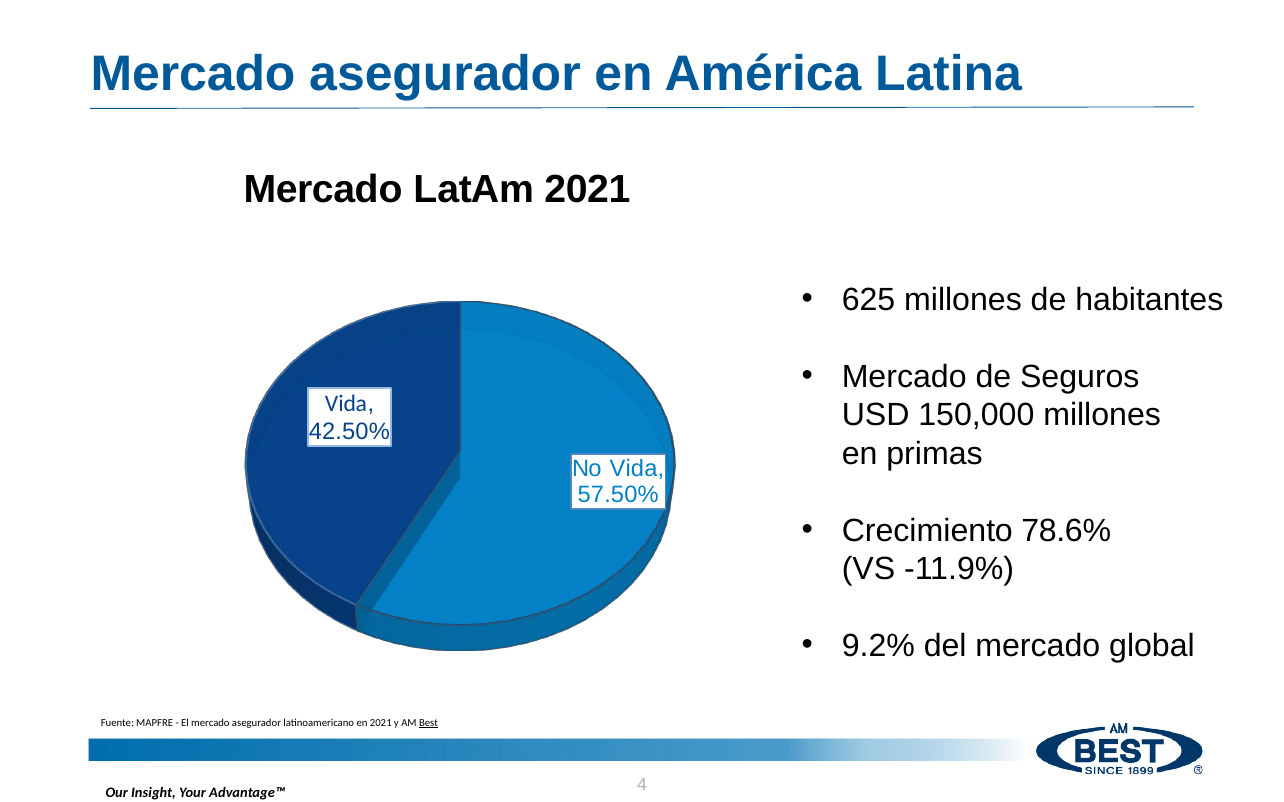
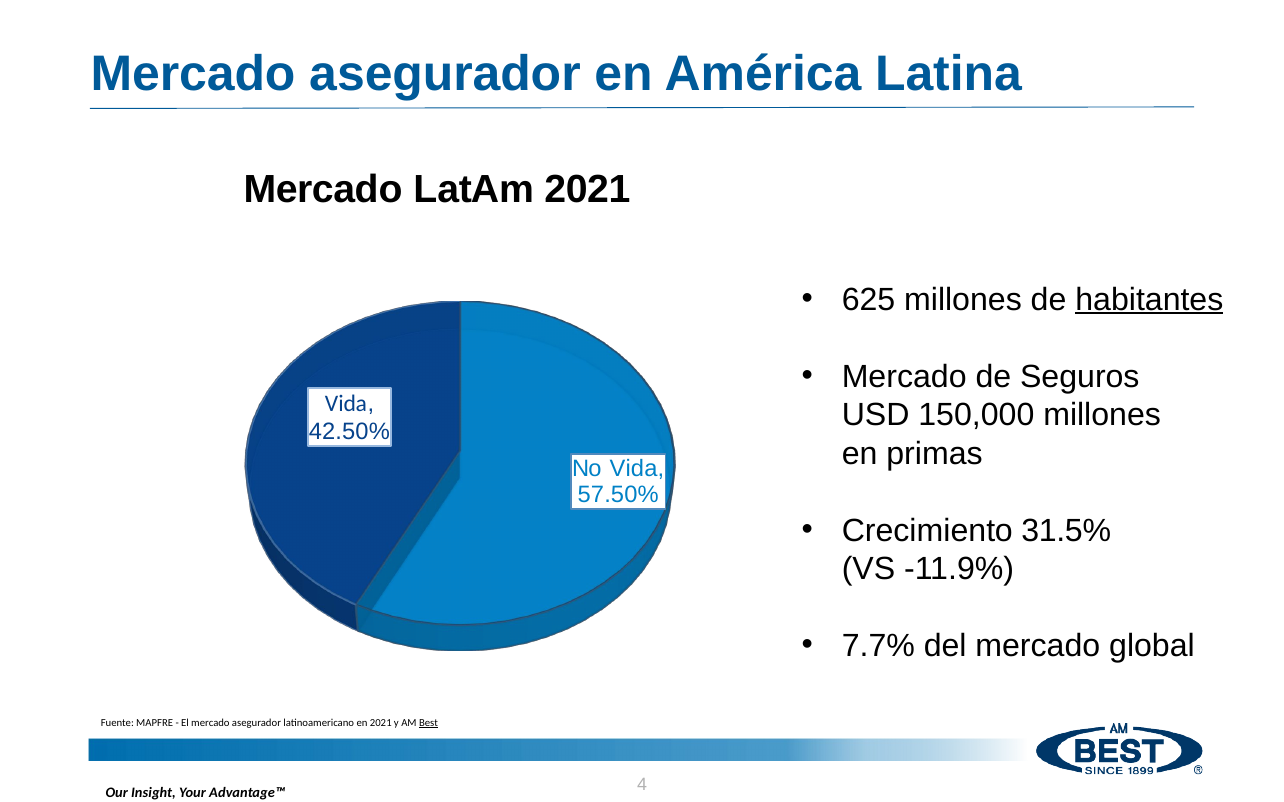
habitantes underline: none -> present (1149, 300)
78.6%: 78.6% -> 31.5% (1066, 531)
9.2%: 9.2% -> 7.7% (878, 646)
